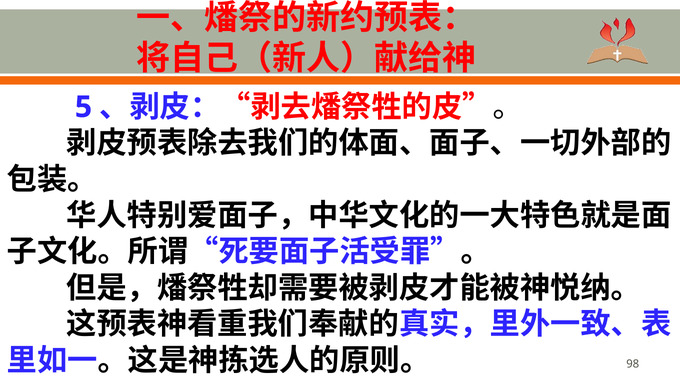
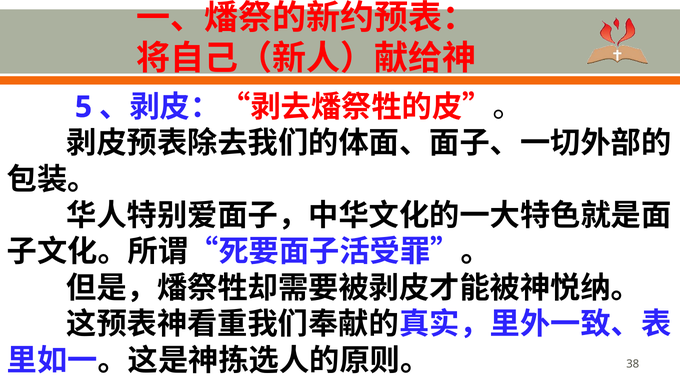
98: 98 -> 38 (633, 365)
